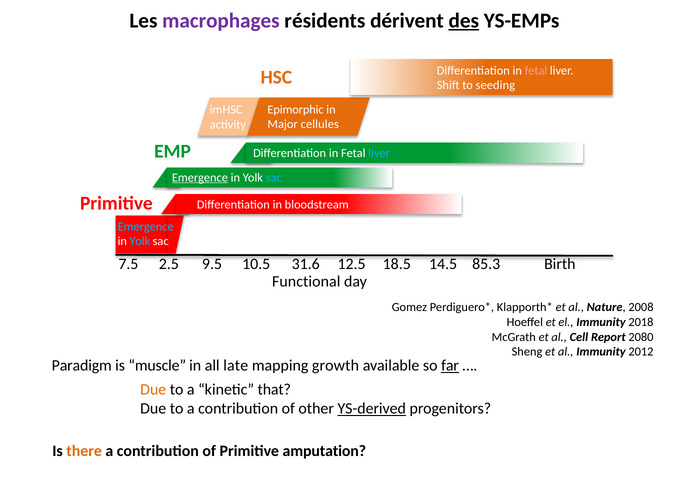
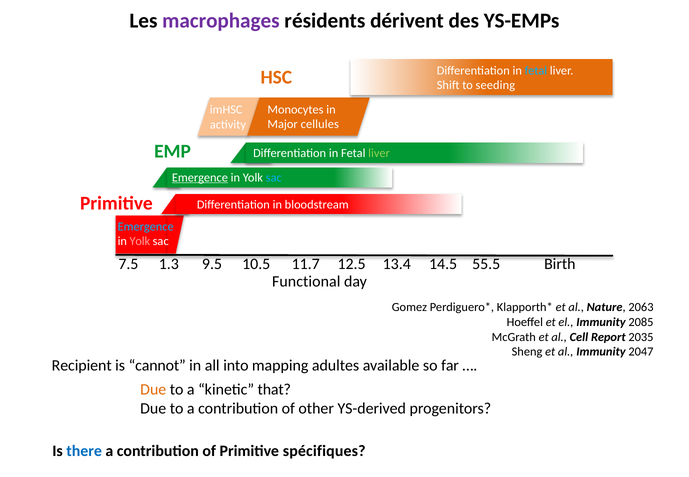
des underline: present -> none (464, 21)
fetal colour: pink -> light blue (536, 70)
Epimorphic: Epimorphic -> Monocytes (295, 109)
liver colour: light blue -> light green (379, 153)
Yolk colour: light blue -> pink (140, 241)
2.5: 2.5 -> 1.3 (169, 264)
31.6: 31.6 -> 11.7 (306, 264)
18.5: 18.5 -> 13.4 (397, 264)
85.3: 85.3 -> 55.5 (486, 264)
2008: 2008 -> 2063 (641, 307)
2018: 2018 -> 2085 (641, 322)
2080: 2080 -> 2035 (641, 337)
2012: 2012 -> 2047 (641, 352)
Paradigm: Paradigm -> Recipient (82, 366)
muscle: muscle -> cannot (157, 366)
late: late -> into (236, 366)
growth: growth -> adultes (336, 366)
far underline: present -> none (450, 366)
YS-derived underline: present -> none (372, 408)
there colour: orange -> blue (84, 451)
amputation: amputation -> spécifiques (324, 451)
